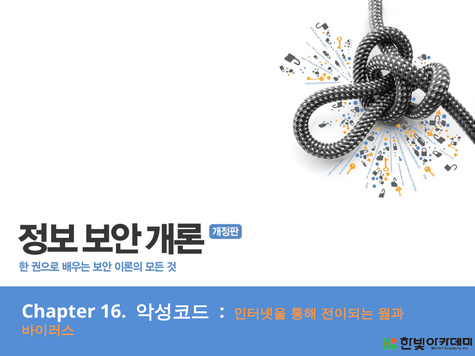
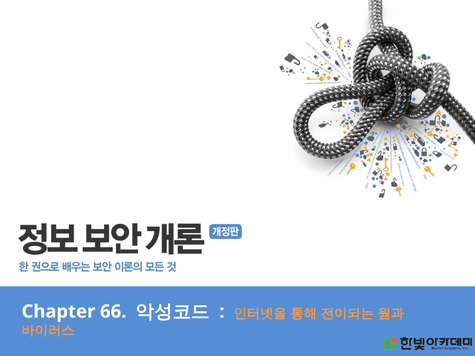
16: 16 -> 66 (113, 312)
